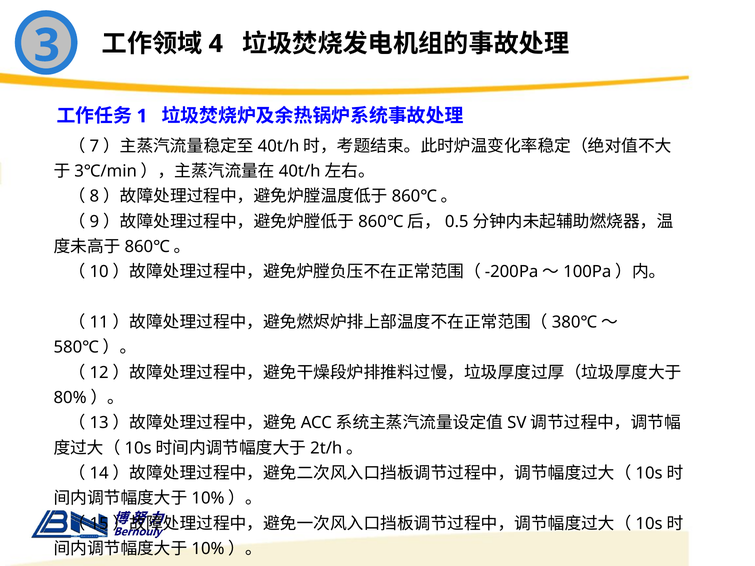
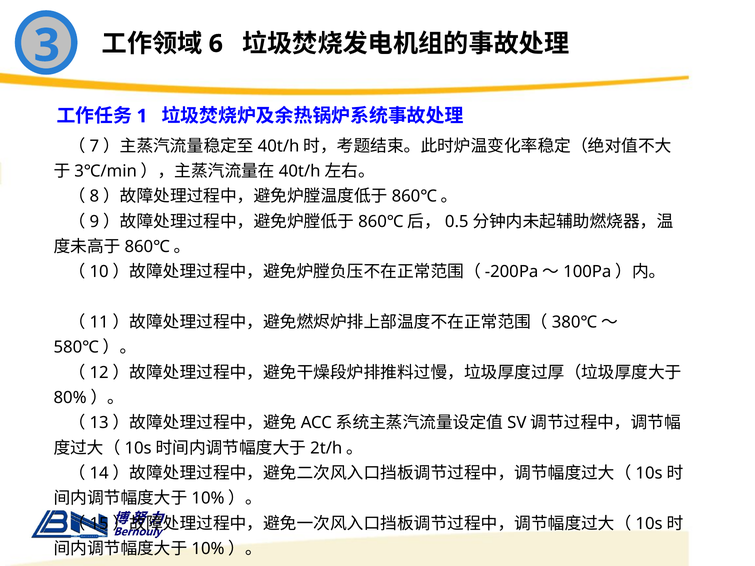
4: 4 -> 6 (216, 44)
